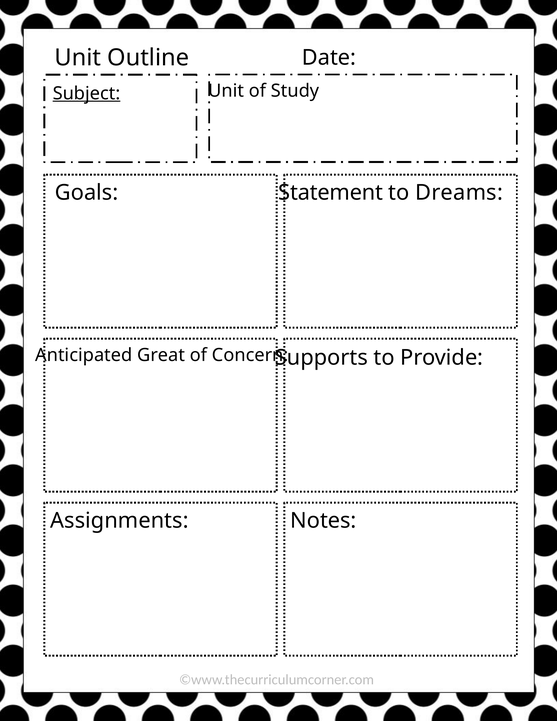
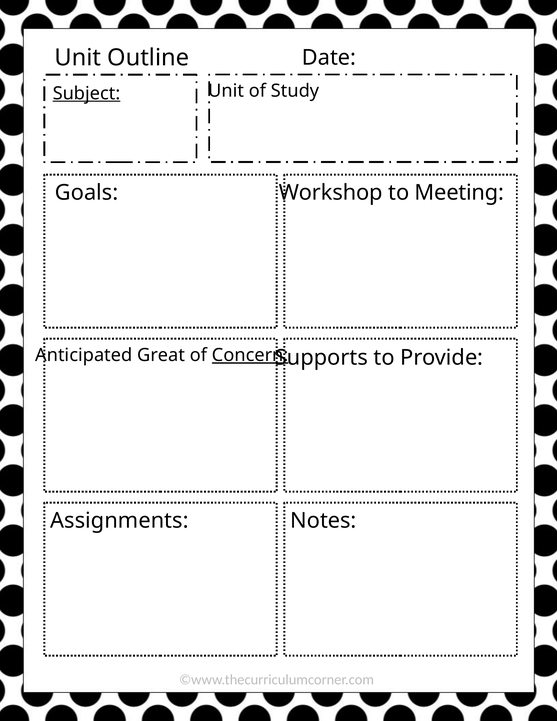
Statement: Statement -> Workshop (331, 192)
Dreams: Dreams -> Meeting (459, 192)
Concern underline: none -> present (250, 355)
